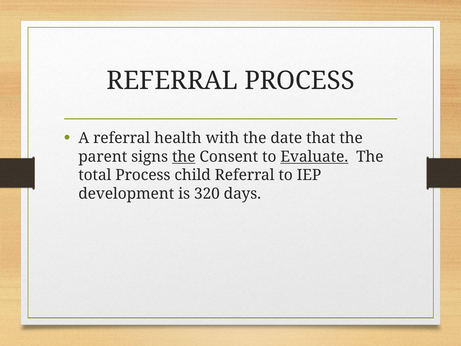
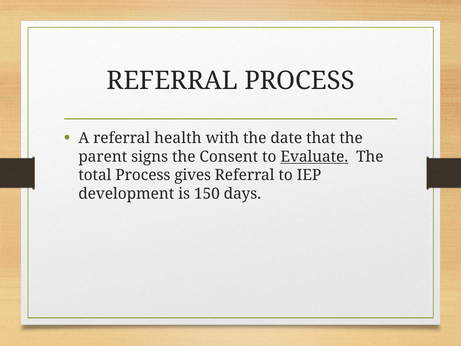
the underline: present -> none (184, 157)
child: child -> gives (193, 175)
320: 320 -> 150 (207, 193)
